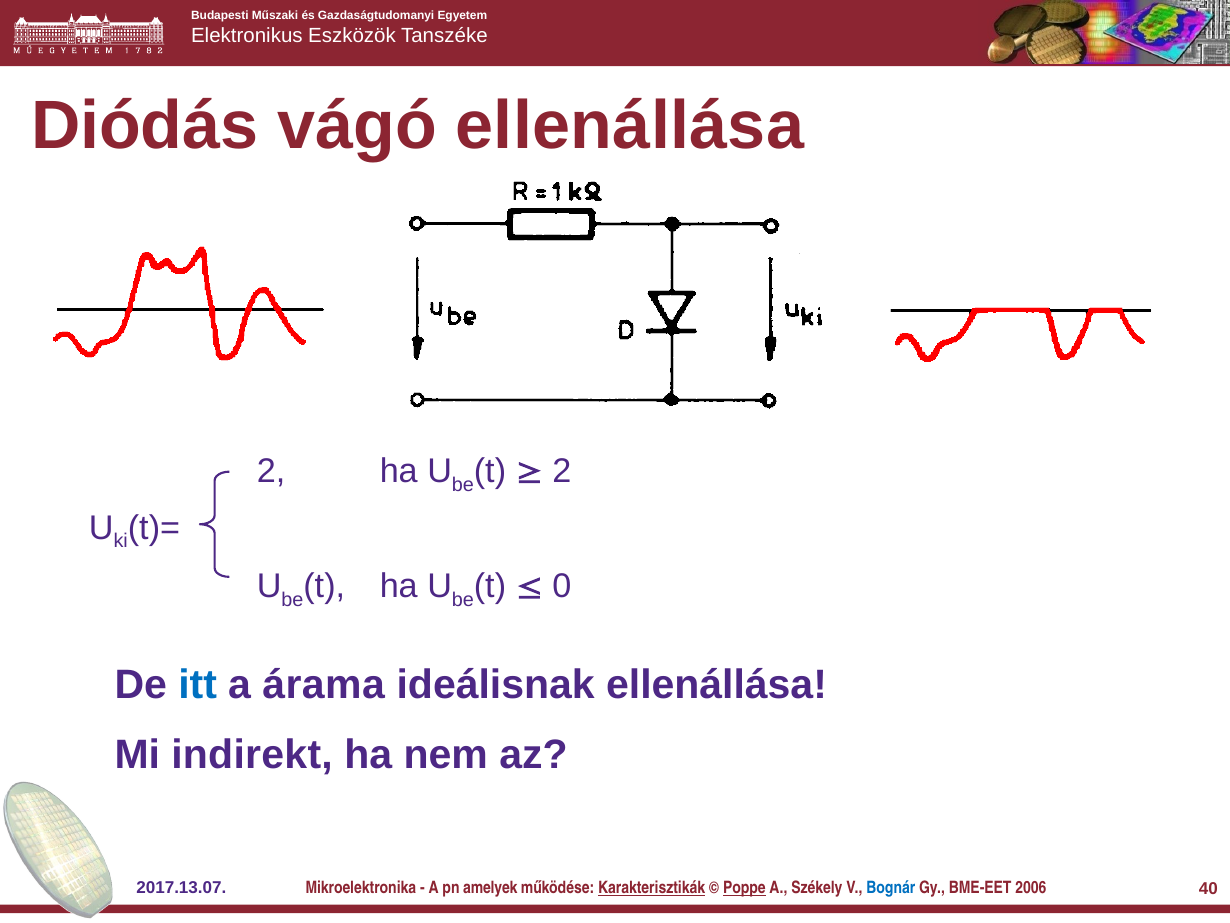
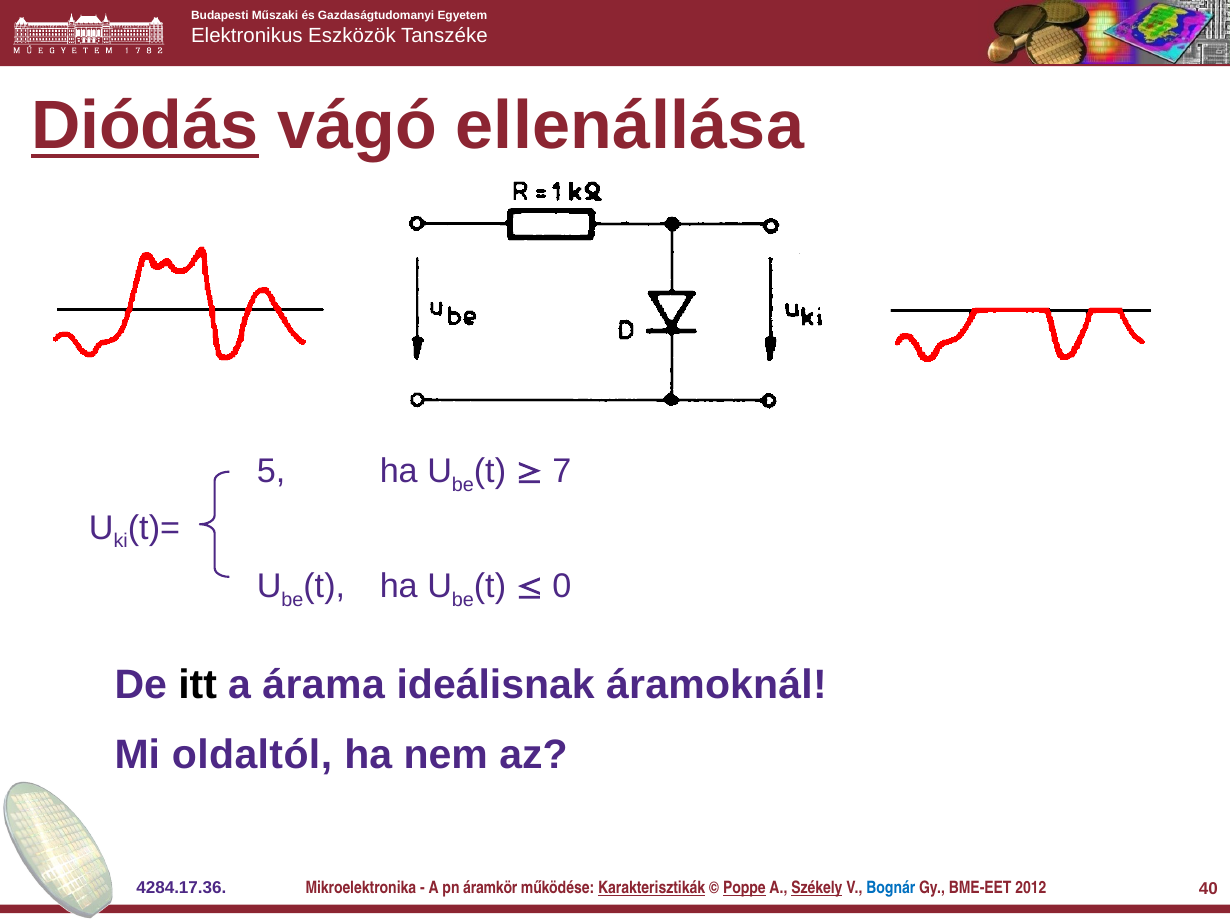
Diódás underline: none -> present (145, 126)
2: 2 -> 5 (271, 471)
2: 2 -> 7 (562, 471)
itt colour: blue -> black (198, 684)
ideálisnak ellenállása: ellenállása -> áramoknál (716, 684)
indirekt: indirekt -> oldaltól (252, 754)
2017.13.07: 2017.13.07 -> 4284.17.36 (181, 888)
amelyek: amelyek -> áramkör (490, 887)
Székely underline: none -> present (817, 887)
2006: 2006 -> 2012 (1031, 887)
